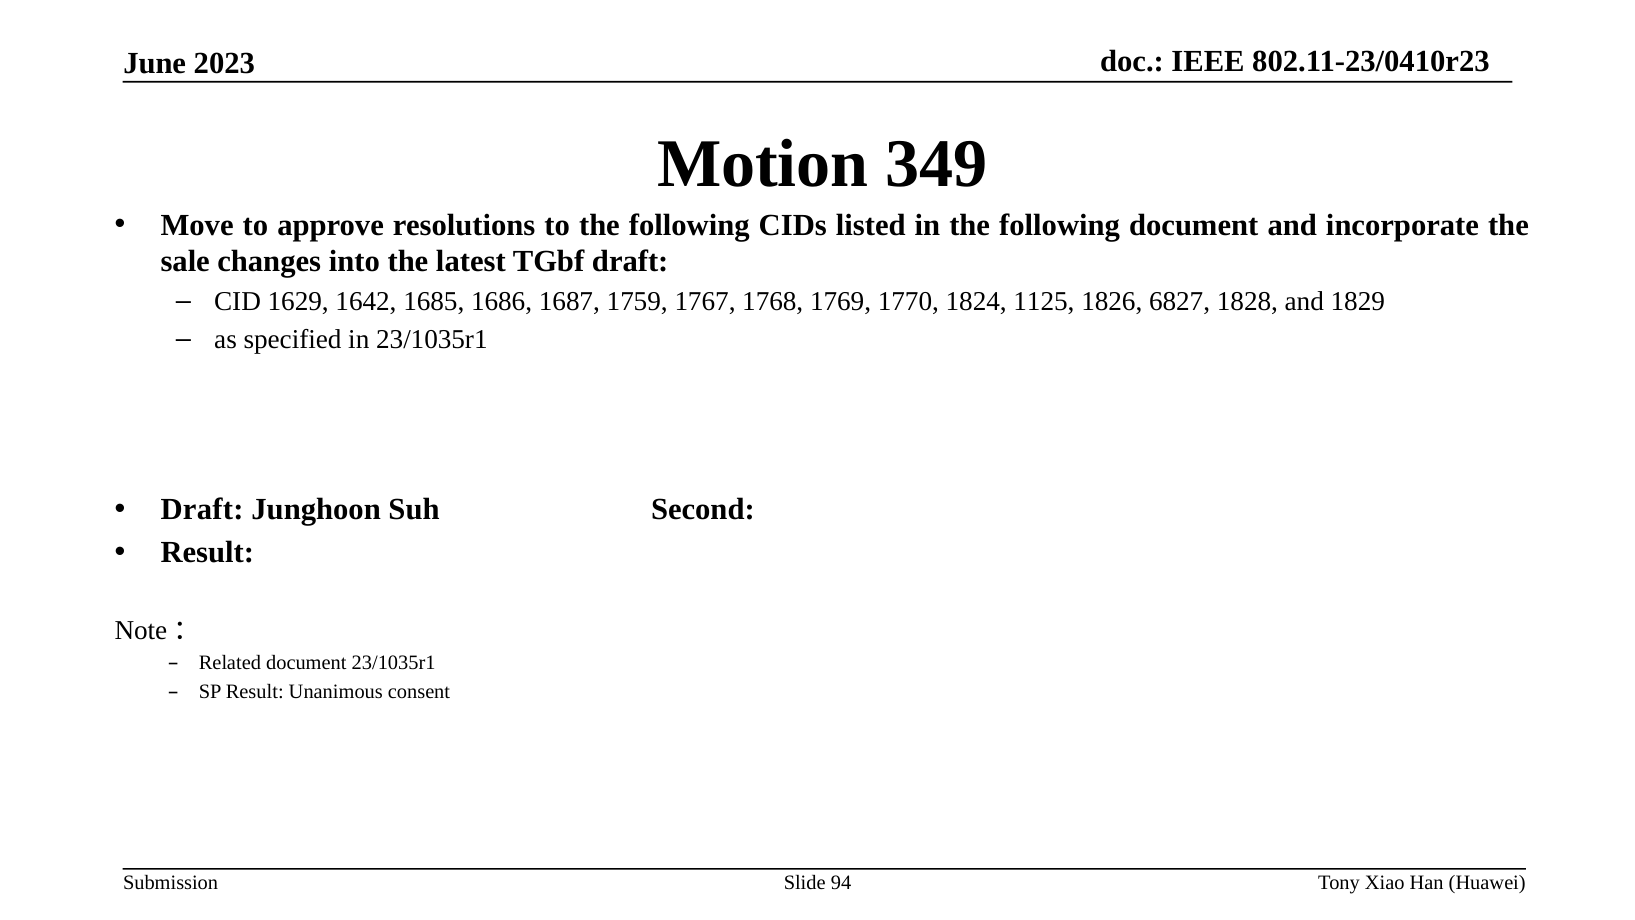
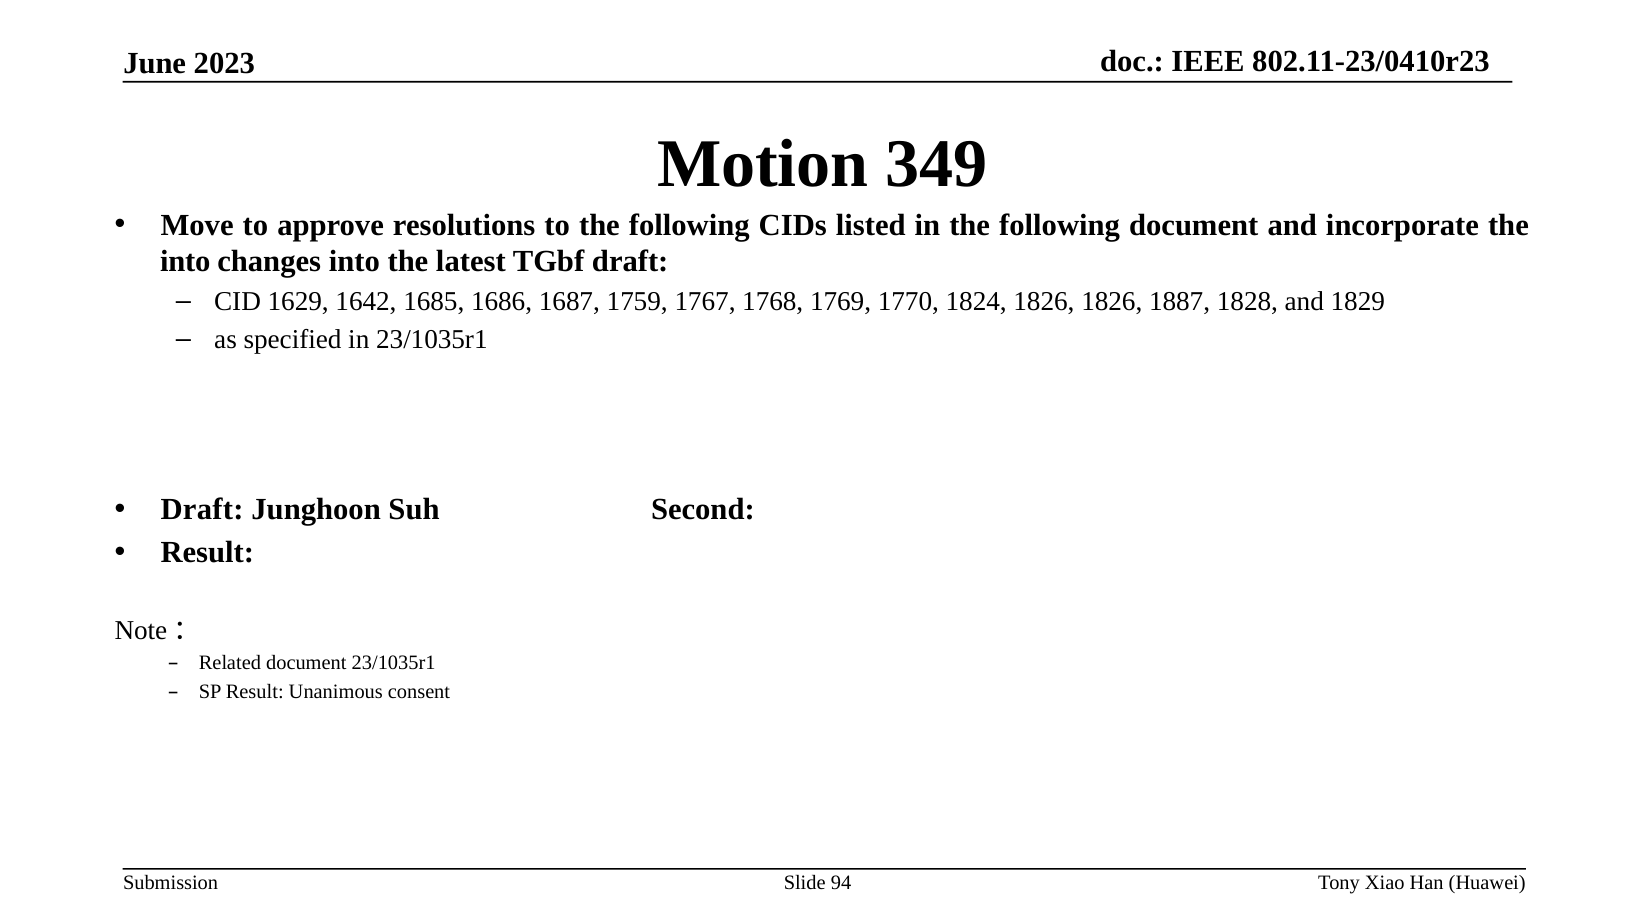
sale: sale -> into (185, 262)
1824 1125: 1125 -> 1826 (1044, 302)
6827: 6827 -> 1887 (1180, 302)
